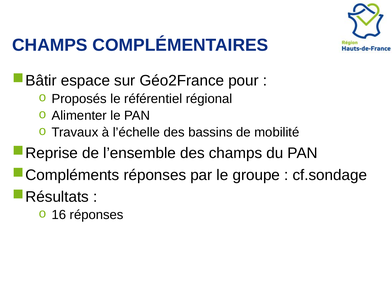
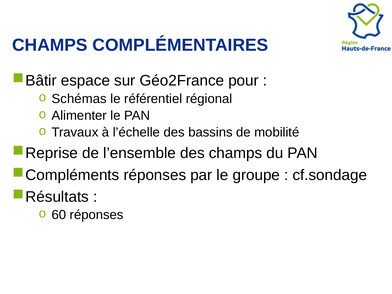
Proposés: Proposés -> Schémas (79, 99)
16: 16 -> 60 (59, 215)
